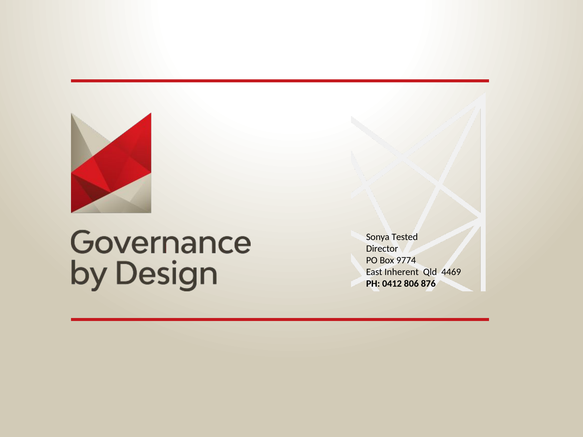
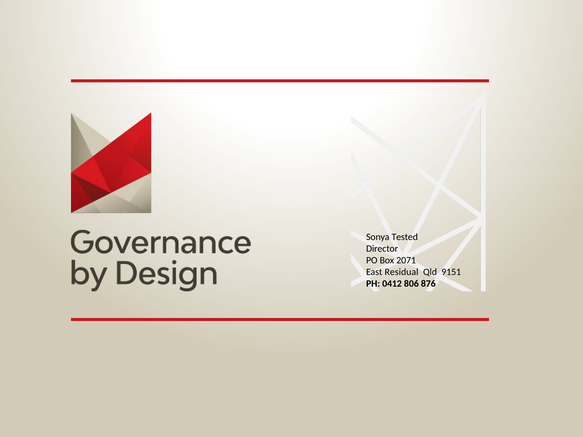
9774: 9774 -> 2071 (406, 260)
Inherent: Inherent -> Residual (402, 272)
4469: 4469 -> 9151 (451, 272)
